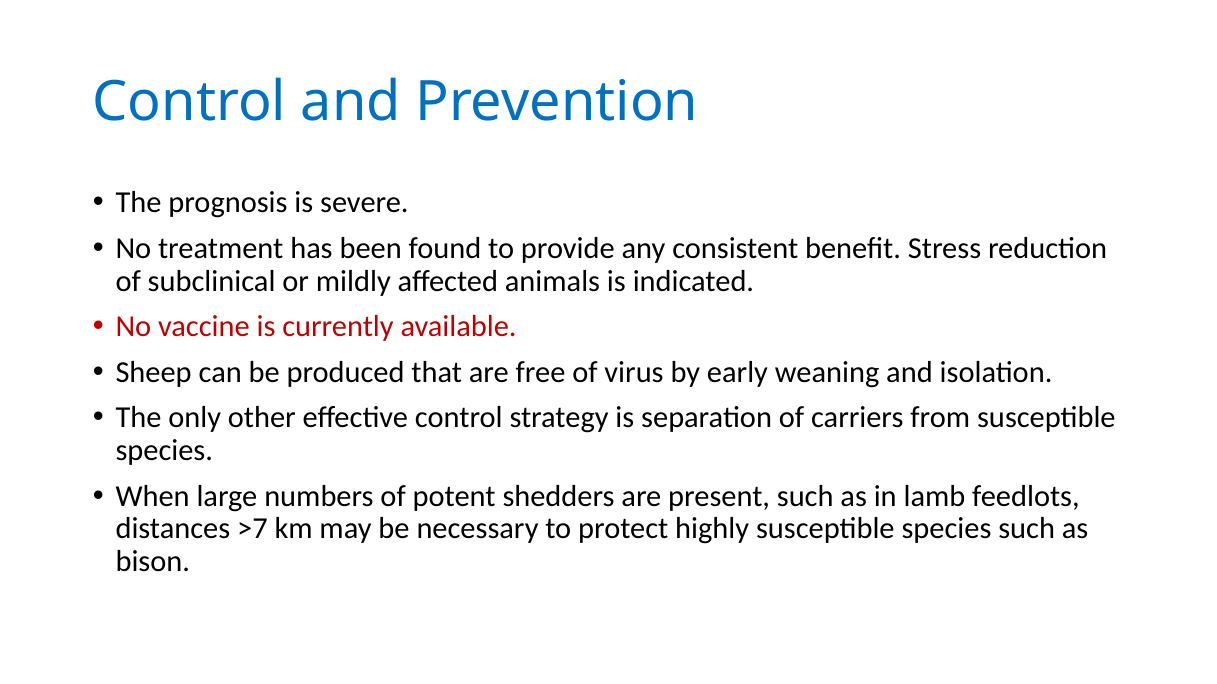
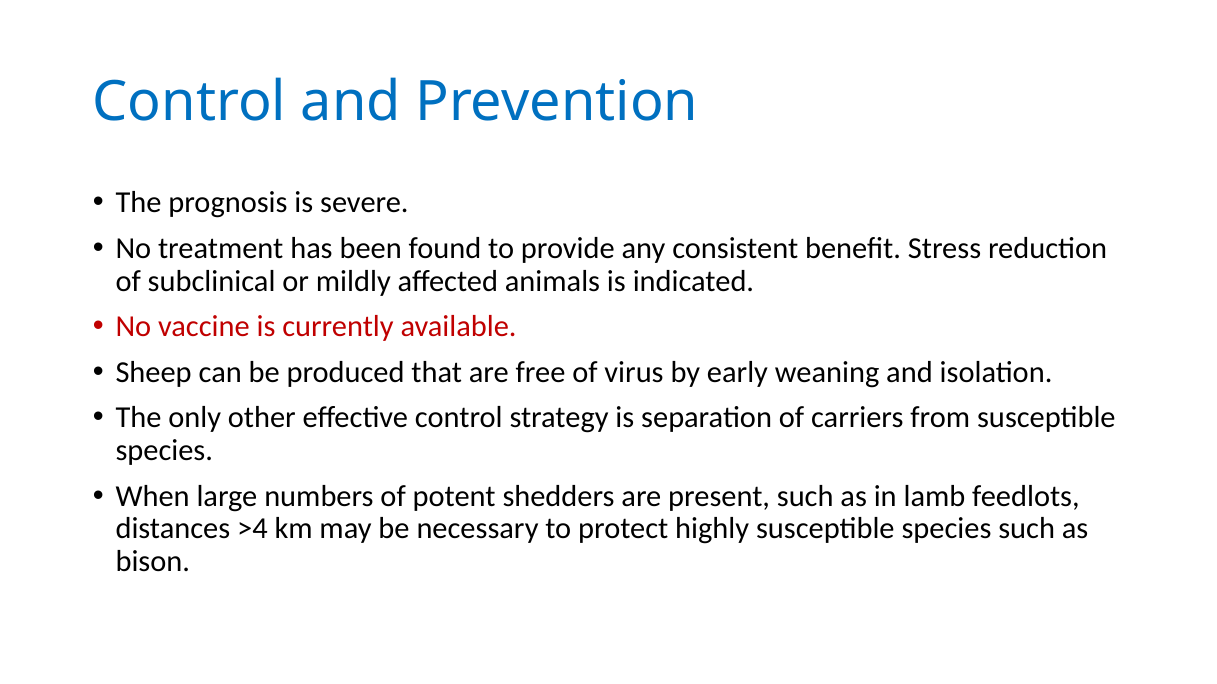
>7: >7 -> >4 (252, 529)
